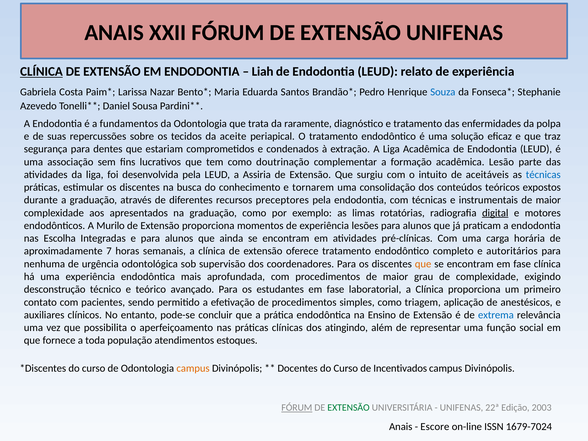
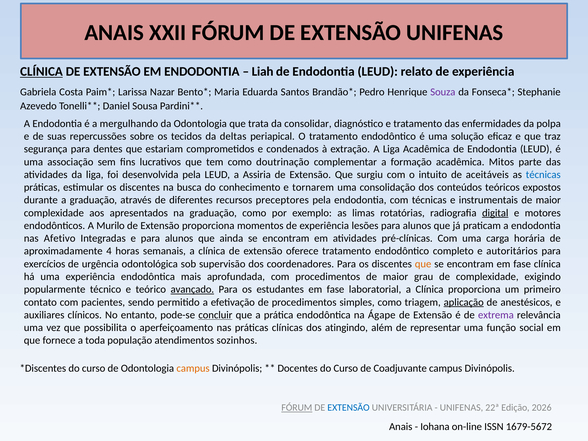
Souza colour: blue -> purple (443, 92)
fundamentos: fundamentos -> mergulhando (129, 124)
raramente: raramente -> consolidar (308, 124)
aceite: aceite -> deltas (233, 136)
Lesão: Lesão -> Mitos (501, 162)
Escolha: Escolha -> Afetivo (60, 238)
7: 7 -> 4 (109, 251)
nenhuma: nenhuma -> exercícios (45, 264)
desconstrução: desconstrução -> popularmente (55, 289)
avançado underline: none -> present (192, 289)
aplicação underline: none -> present (464, 302)
concluir underline: none -> present (215, 315)
Ensino: Ensino -> Ágape (382, 315)
extrema colour: blue -> purple (496, 315)
estoques: estoques -> sozinhos (237, 340)
Incentivados: Incentivados -> Coadjuvante (400, 368)
EXTENSÃO colour: green -> blue (349, 408)
2003: 2003 -> 2026 (542, 408)
Escore: Escore -> Iohana (435, 427)
1679-7024: 1679-7024 -> 1679-5672 (529, 427)
